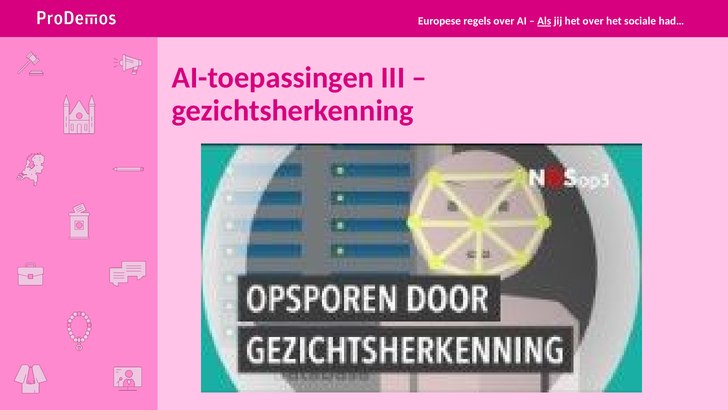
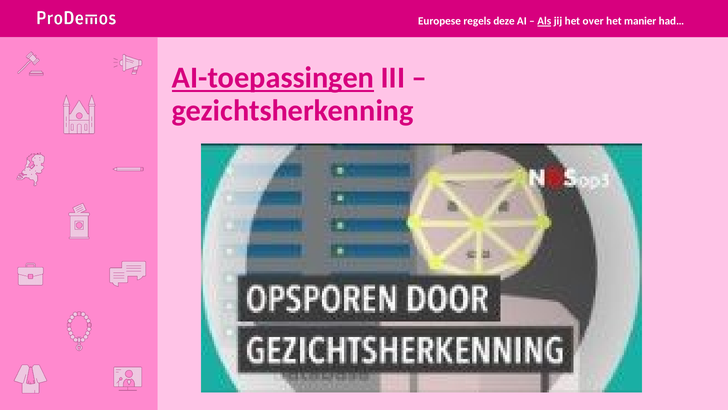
regels over: over -> deze (504, 21)
sociale: sociale -> manier (640, 21)
AI-toepassingen underline: none -> present (273, 78)
